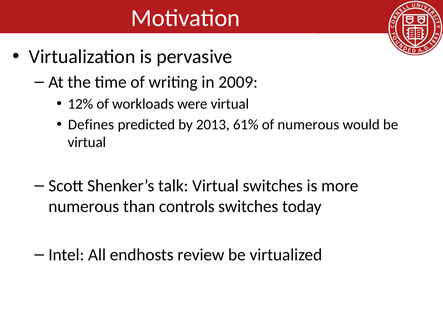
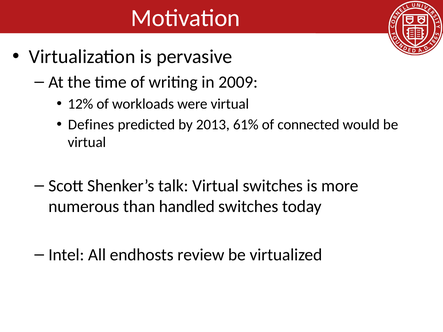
of numerous: numerous -> connected (308, 125)
controls: controls -> handled (187, 207)
